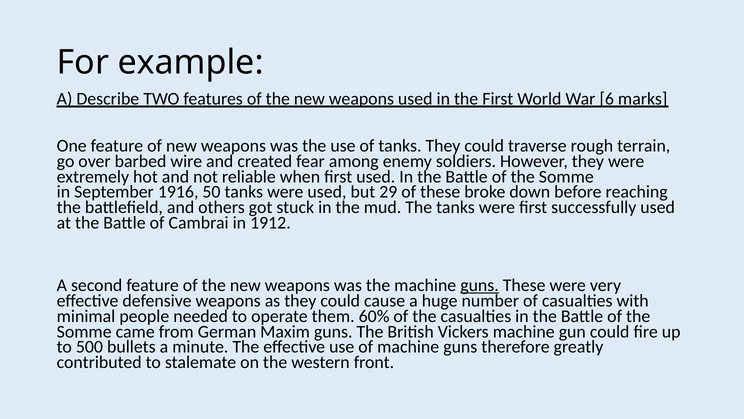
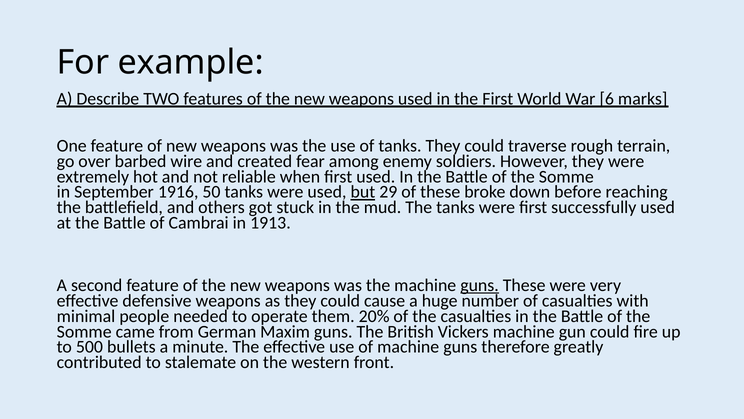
but underline: none -> present (363, 192)
1912: 1912 -> 1913 (270, 223)
60%: 60% -> 20% (374, 316)
